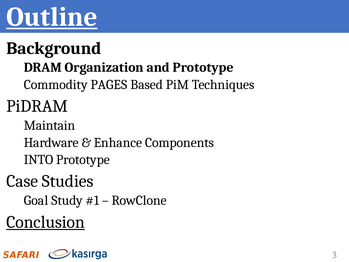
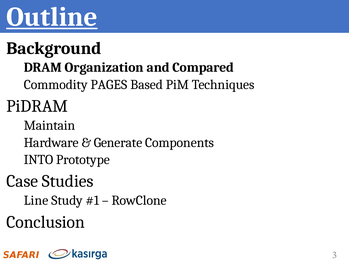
and Prototype: Prototype -> Compared (203, 67)
Enhance: Enhance -> Generate (118, 142)
Goal: Goal -> Line (36, 200)
Conclusion underline: present -> none (46, 222)
